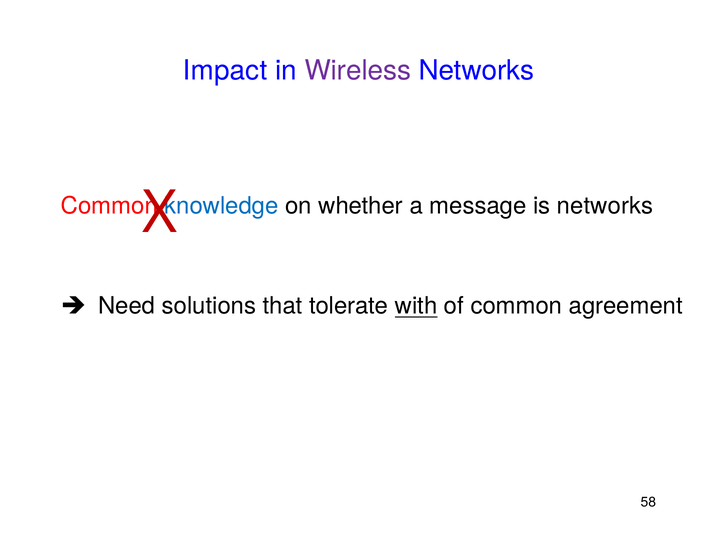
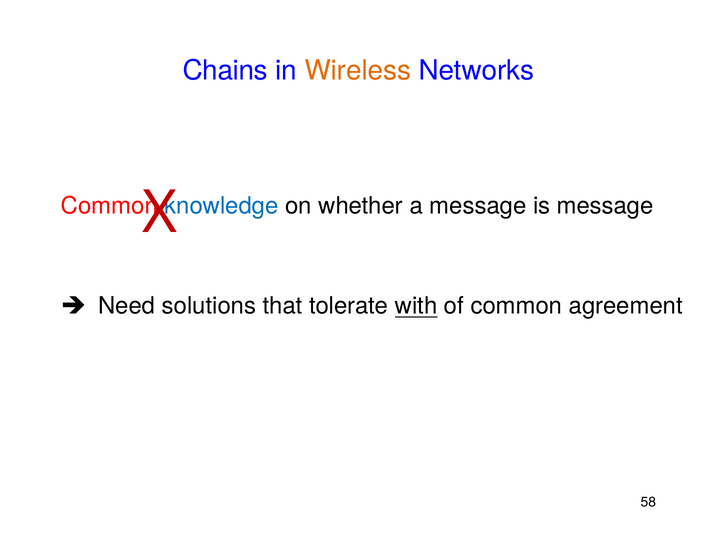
Impact: Impact -> Chains (225, 71)
Wireless colour: purple -> orange (358, 71)
is networks: networks -> message (605, 206)
